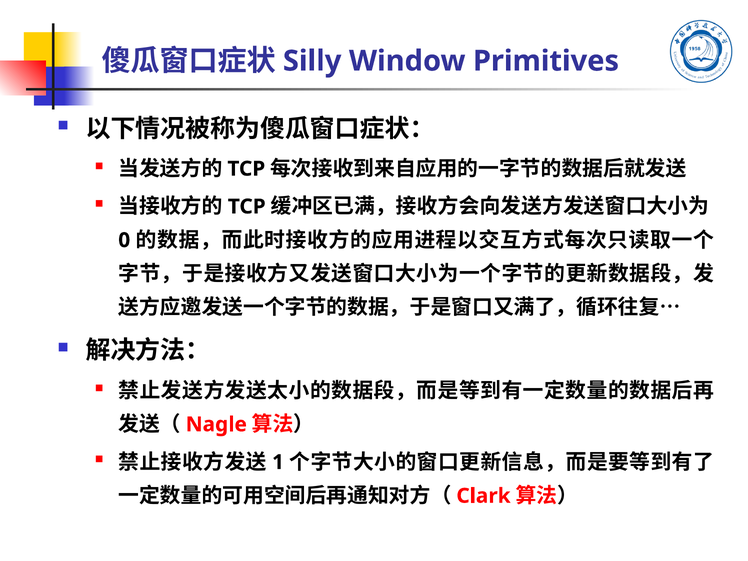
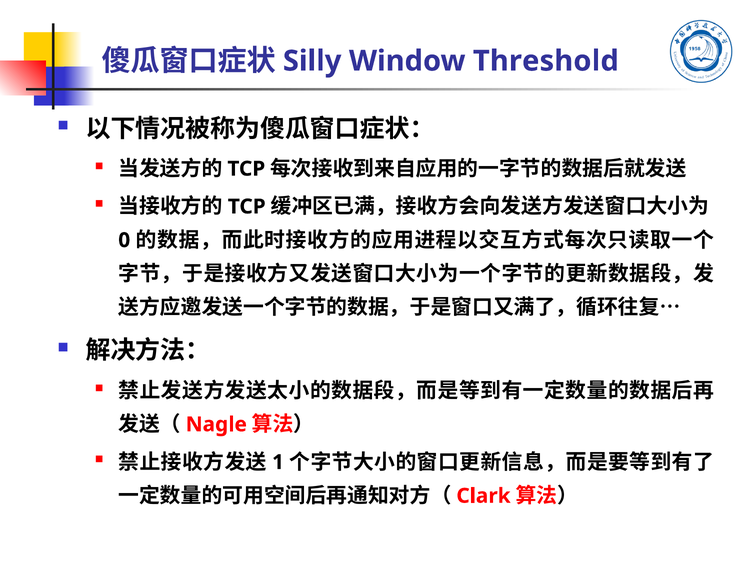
Primitives: Primitives -> Threshold (546, 61)
